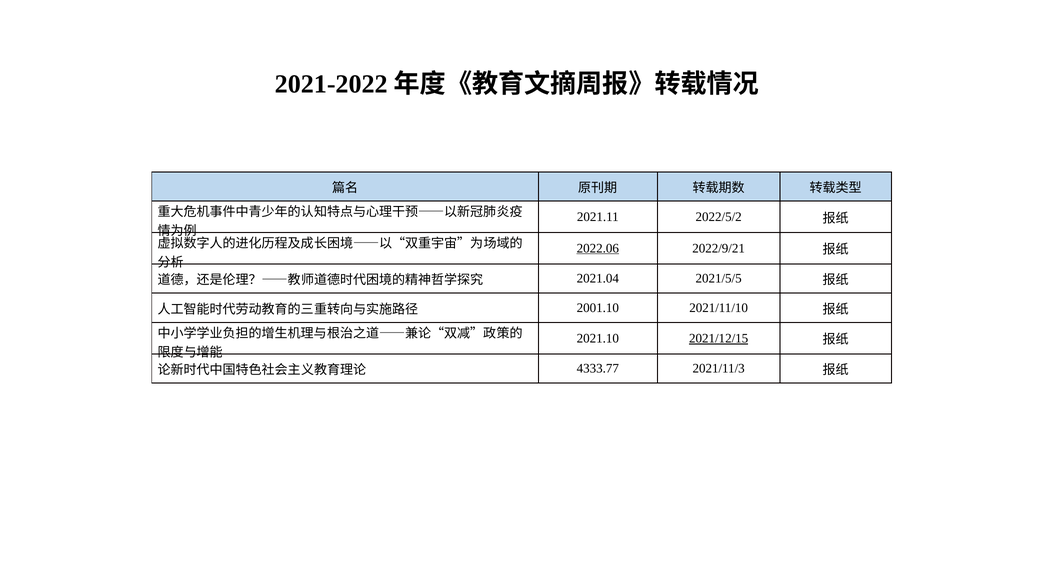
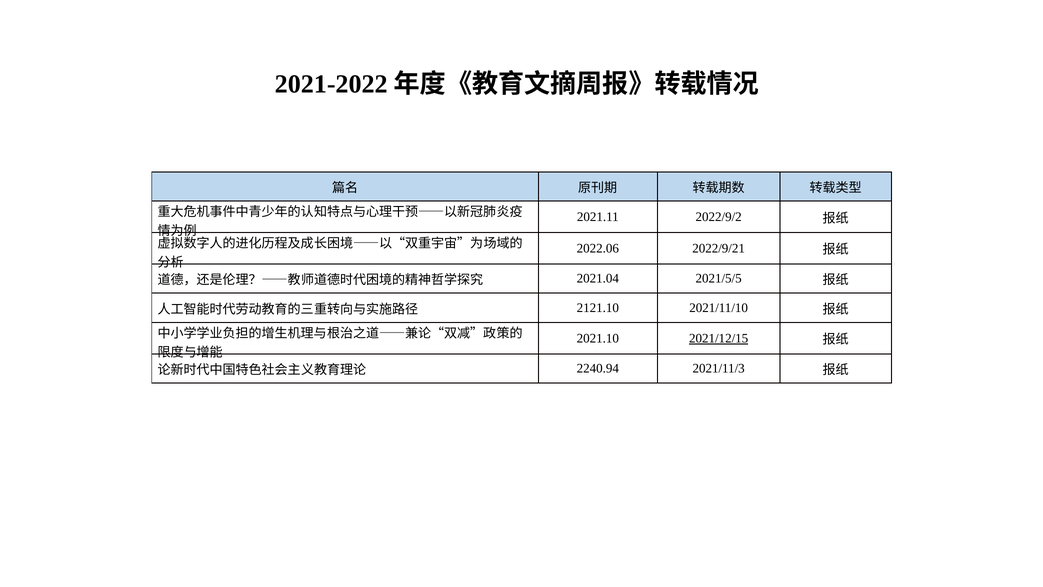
2022/5/2: 2022/5/2 -> 2022/9/2 (719, 217)
2022.06 underline: present -> none (598, 248)
2001.10: 2001.10 -> 2121.10 (598, 308)
4333.77: 4333.77 -> 2240.94 (598, 368)
